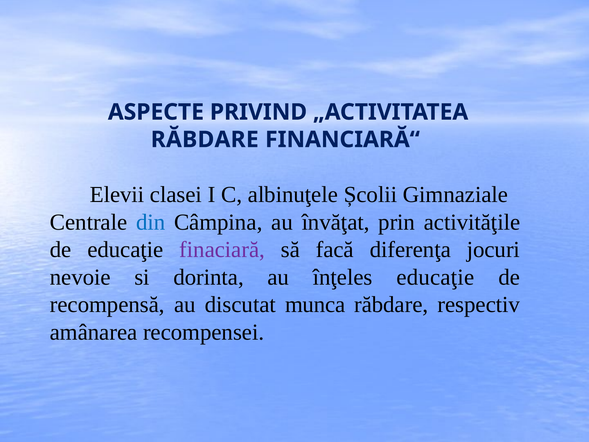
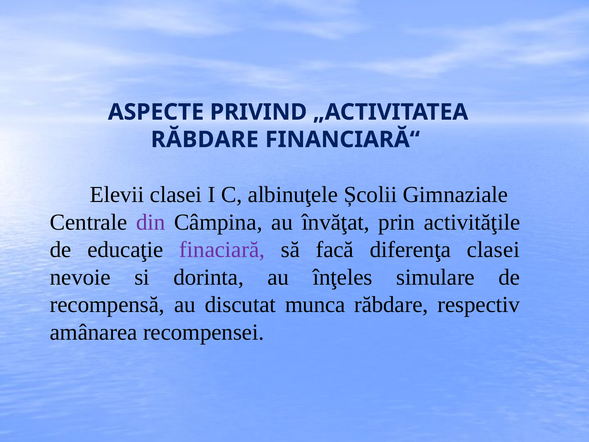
din colour: blue -> purple (151, 222)
diferenţa jocuri: jocuri -> clasei (493, 250)
înţeles educaţie: educaţie -> simulare (435, 277)
